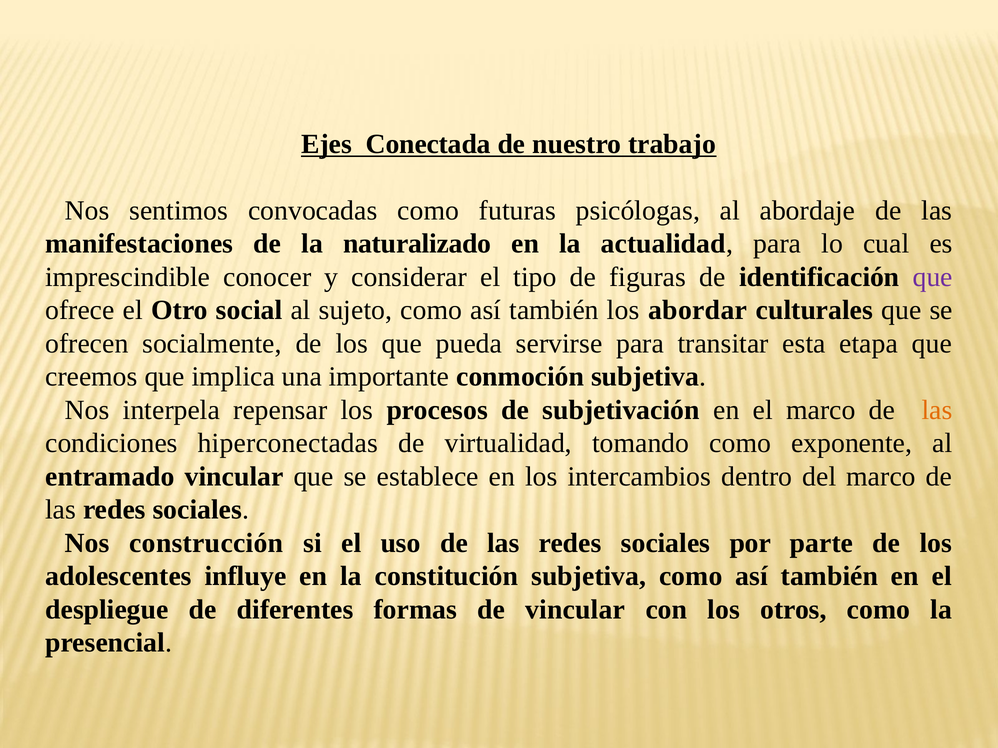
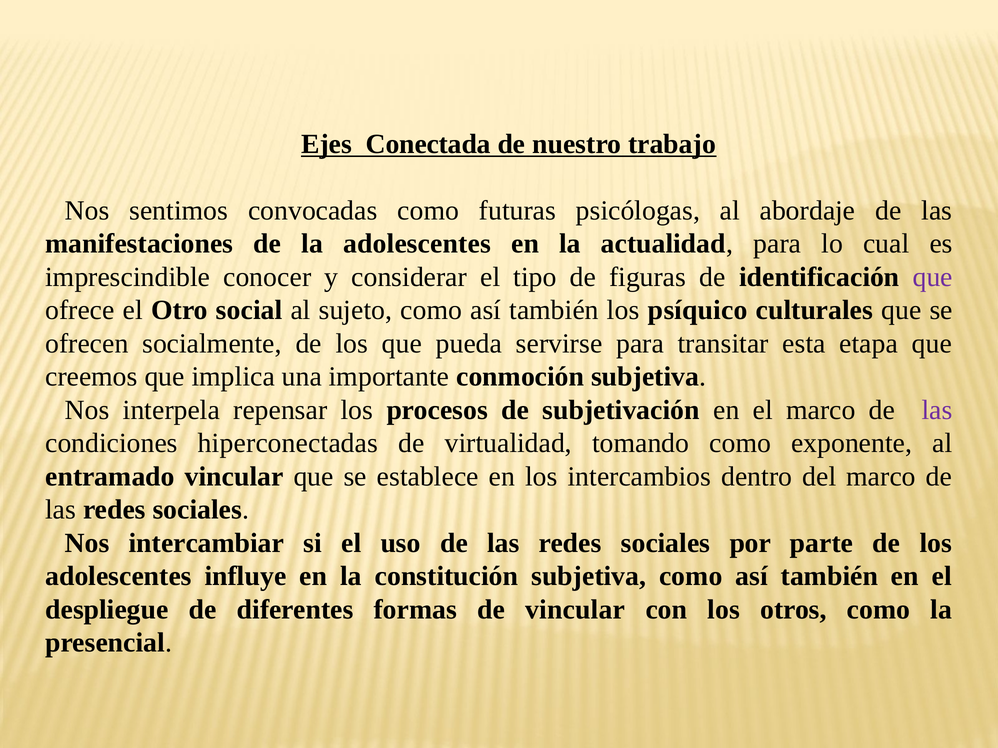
la naturalizado: naturalizado -> adolescentes (417, 244)
abordar: abordar -> psíquico (698, 310)
las colour: orange -> purple (937, 410)
construcción: construcción -> intercambiar (206, 543)
